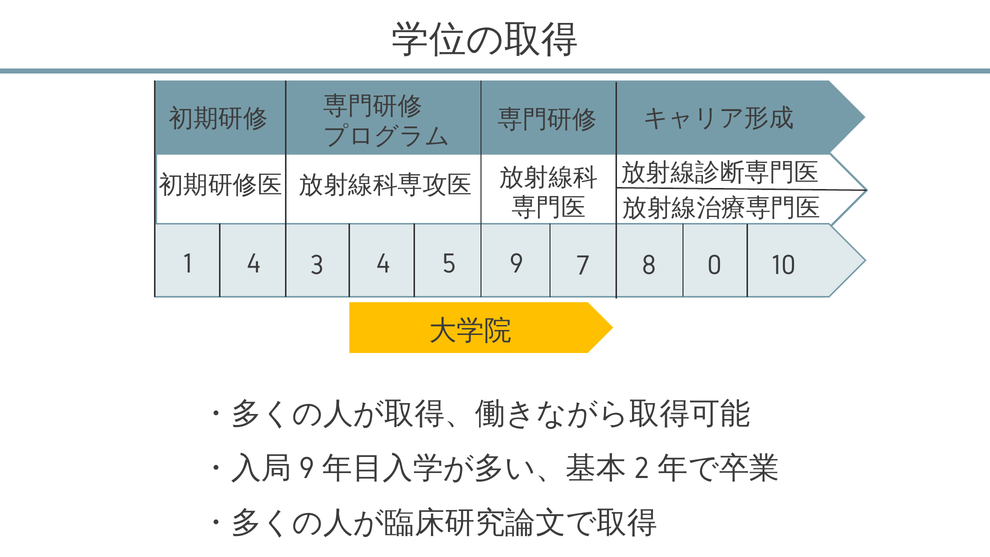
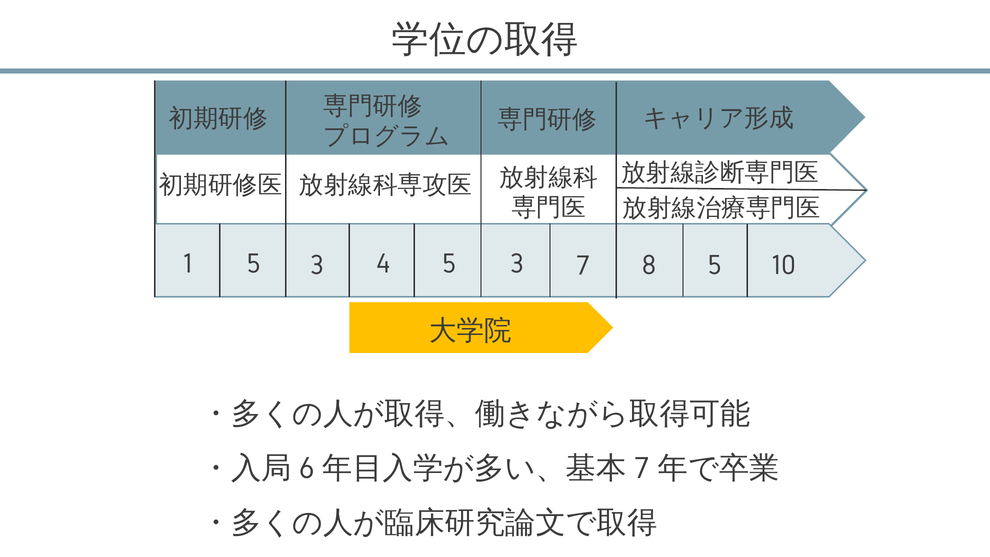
1 4: 4 -> 5 (254, 263)
4 9: 9 -> 3 (517, 263)
8 0: 0 -> 5 (715, 265)
9: 9 -> 6 (307, 468)
2: 2 -> 7 (642, 468)
